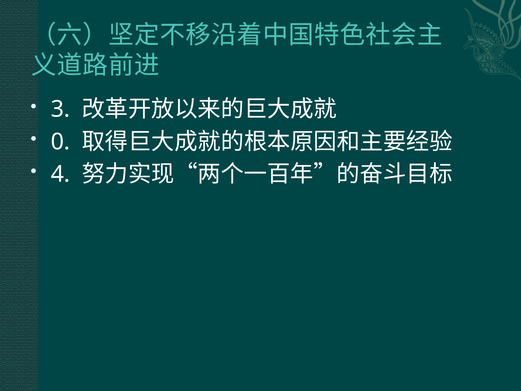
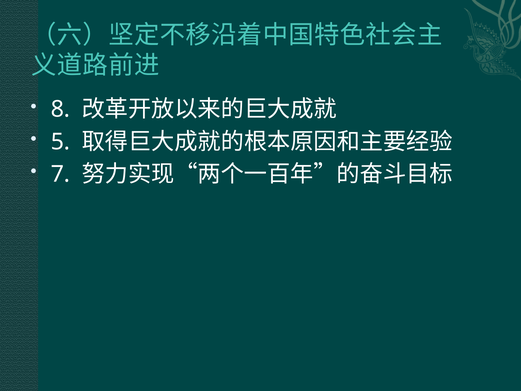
3: 3 -> 8 (60, 109)
0: 0 -> 5 (60, 142)
4: 4 -> 7 (60, 174)
